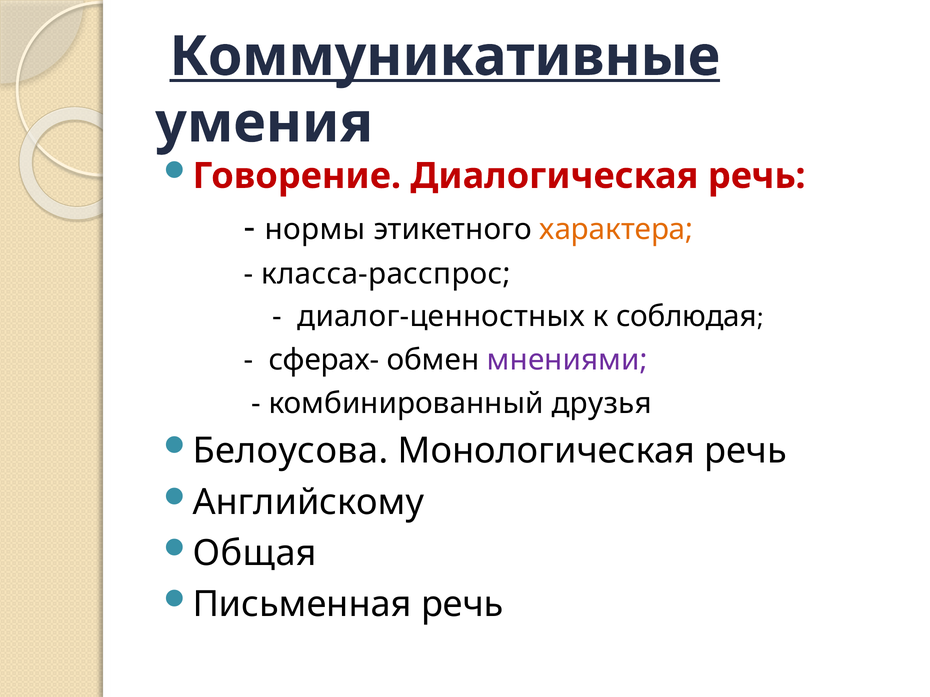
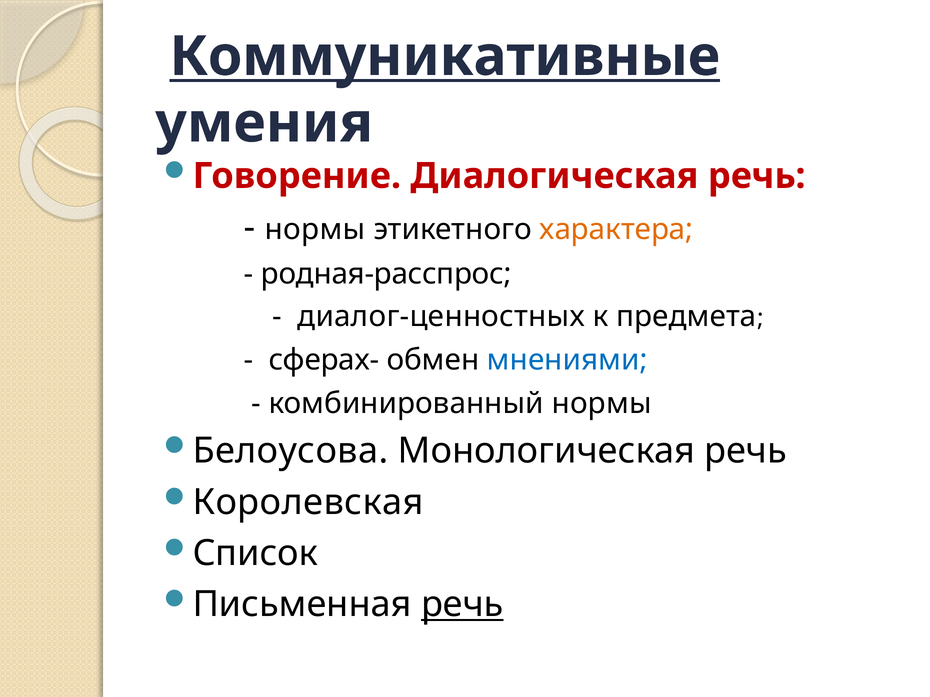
класса-расспрос: класса-расспрос -> родная-расспрос (386, 274)
соблюдая: соблюдая -> предмета (686, 317)
мнениями colour: purple -> blue (567, 360)
комбинированный друзья: друзья -> нормы (602, 404)
Английскому: Английскому -> Королевская (308, 503)
Общая: Общая -> Список (255, 554)
речь underline: none -> present (462, 605)
